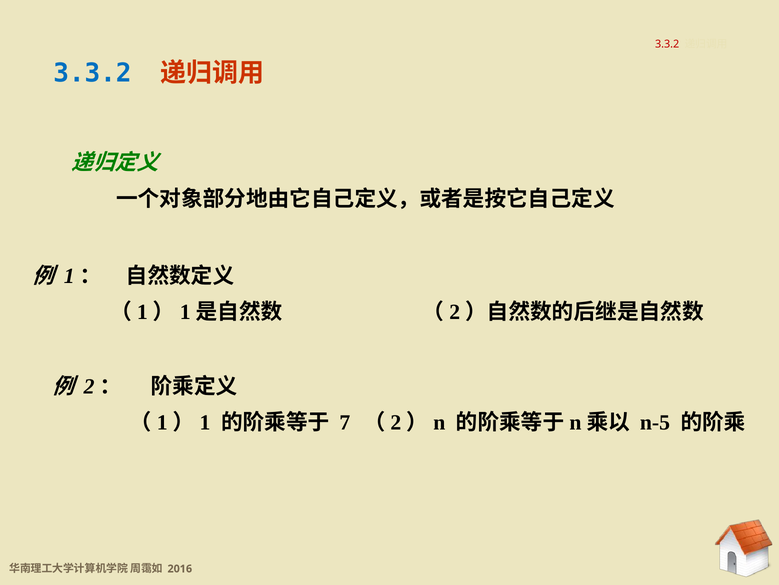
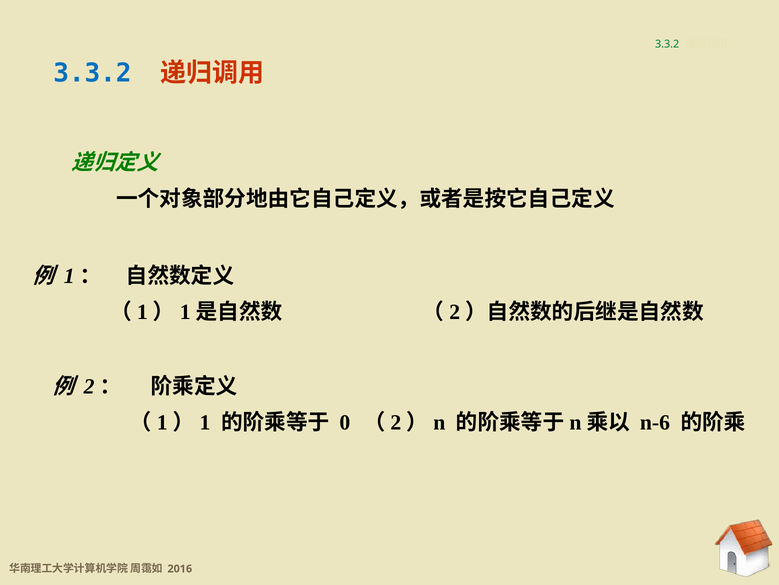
3.3.2 colour: red -> green (667, 44)
7: 7 -> 0 (345, 422)
n-5: n-5 -> n-6 (655, 422)
